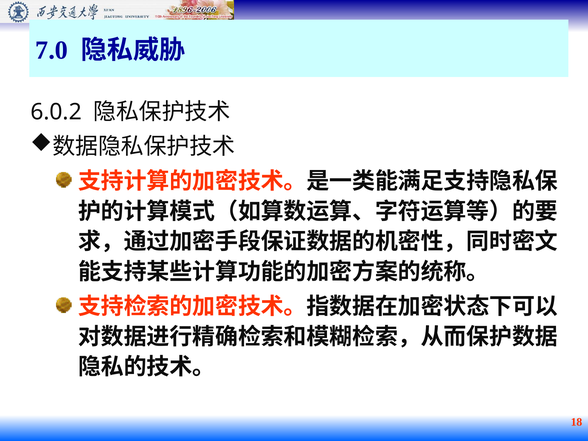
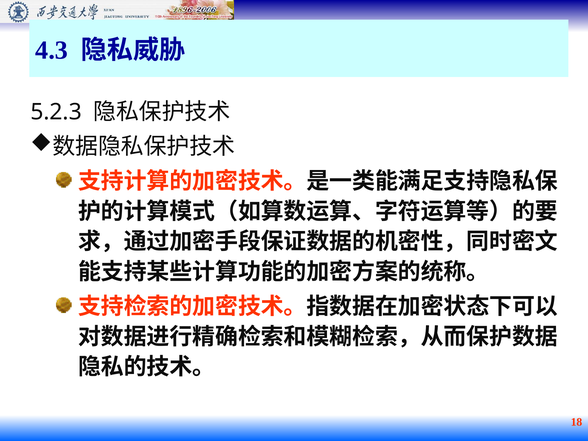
7.0: 7.0 -> 4.3 (52, 50)
6.0.2: 6.0.2 -> 5.2.3 (56, 112)
